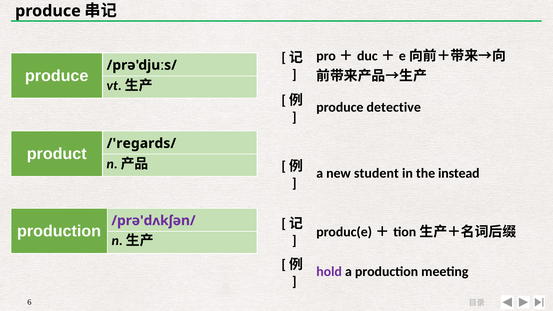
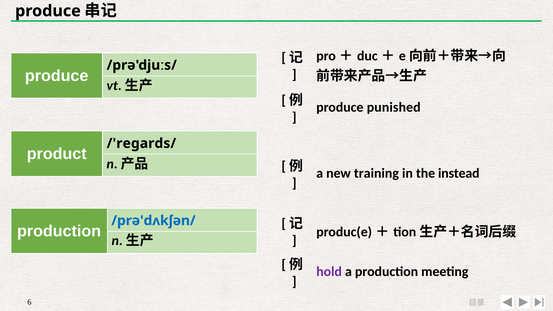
detective: detective -> punished (394, 107)
student: student -> training (376, 173)
/prə'dʌkʃən/ colour: purple -> blue (153, 221)
